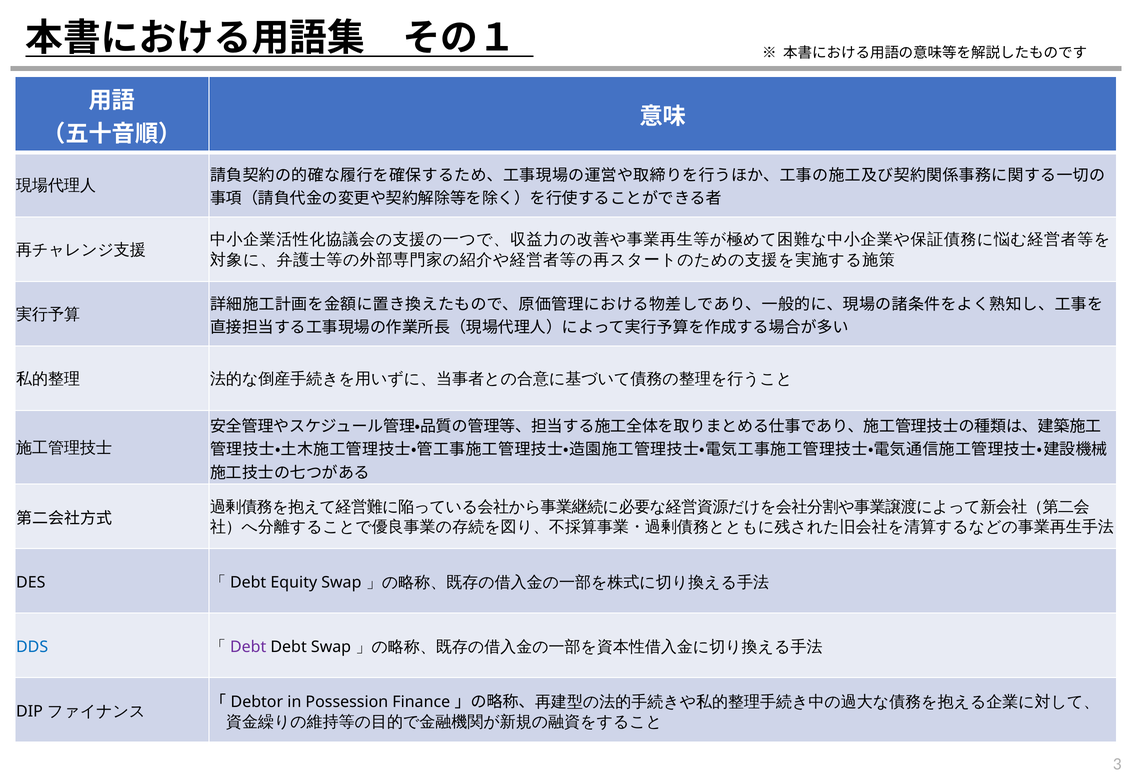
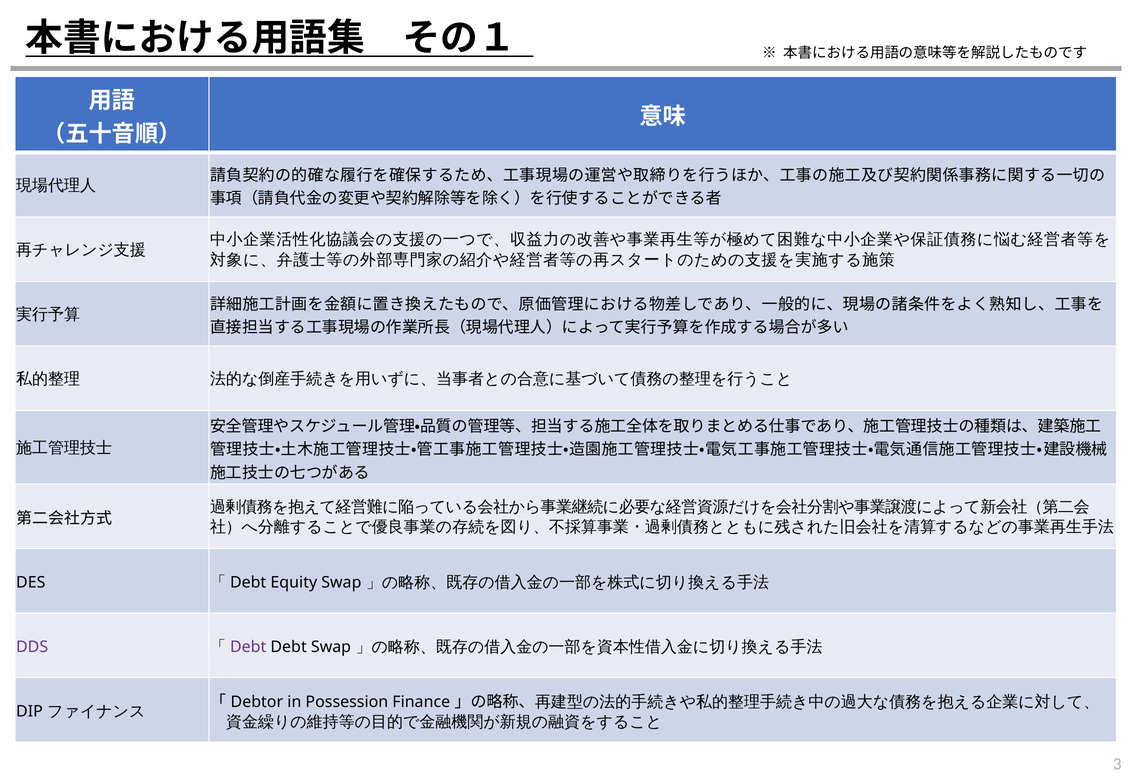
DDS colour: blue -> purple (32, 647)
